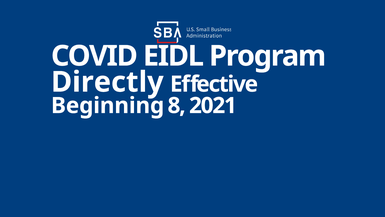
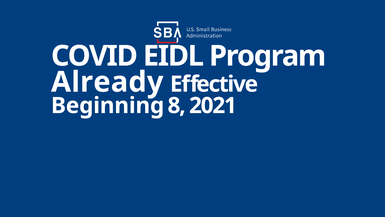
Directly: Directly -> Already (107, 82)
